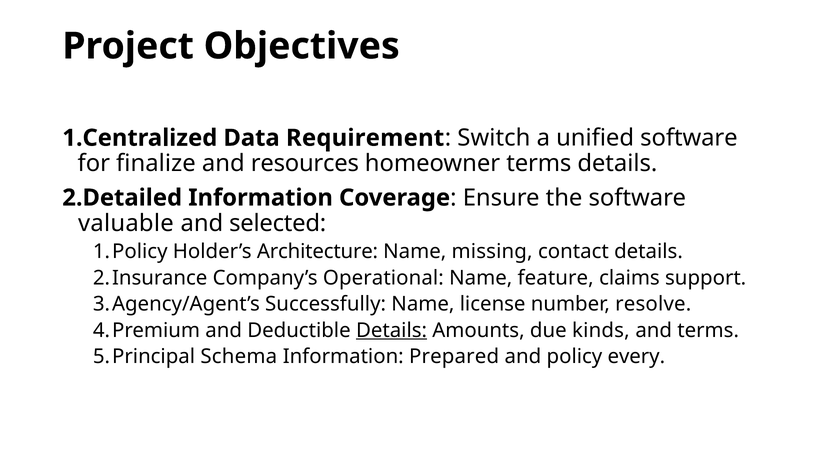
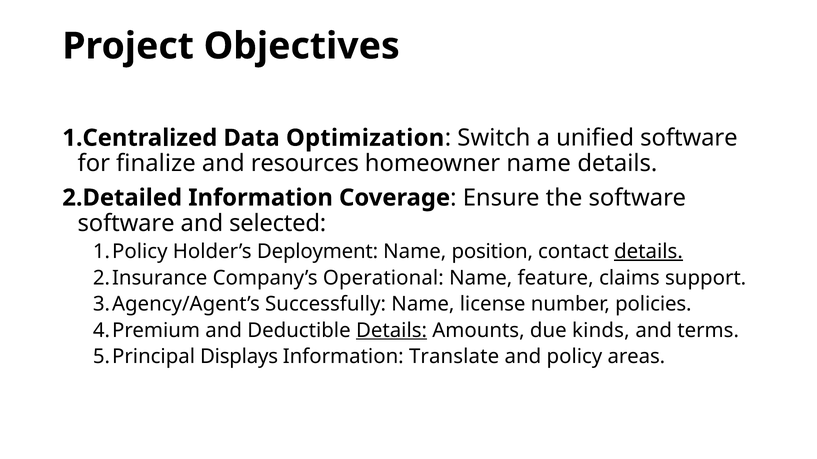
Requirement: Requirement -> Optimization (365, 138)
homeowner terms: terms -> name (539, 164)
valuable: valuable -> software (126, 224)
Architecture: Architecture -> Deployment (318, 252)
missing: missing -> position (492, 252)
details underline: none -> present (649, 252)
resolve: resolve -> policies (653, 304)
Schema: Schema -> Displays (239, 357)
Prepared: Prepared -> Translate (454, 357)
every: every -> areas (636, 357)
